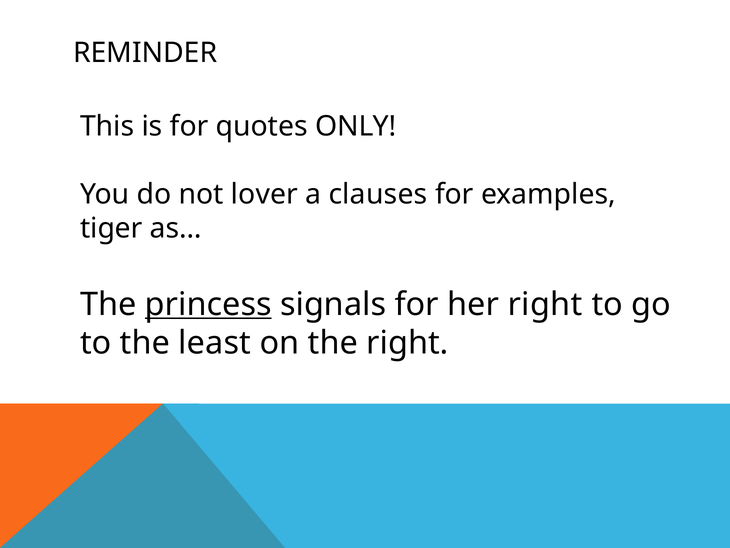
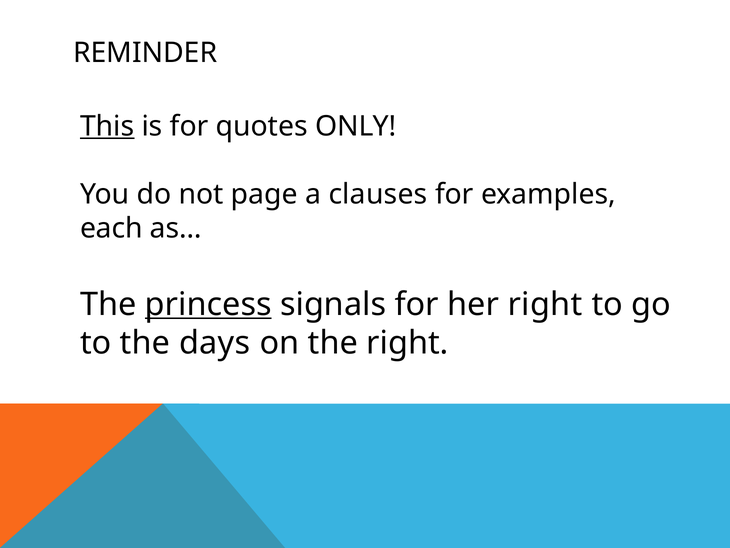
This underline: none -> present (107, 126)
lover: lover -> page (264, 194)
tiger: tiger -> each (111, 228)
least: least -> days (215, 343)
